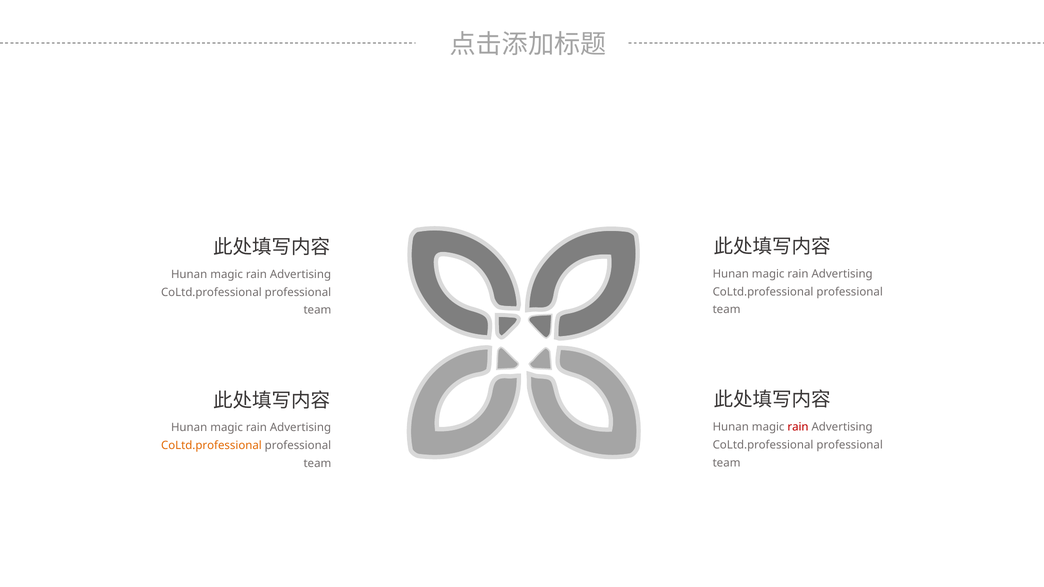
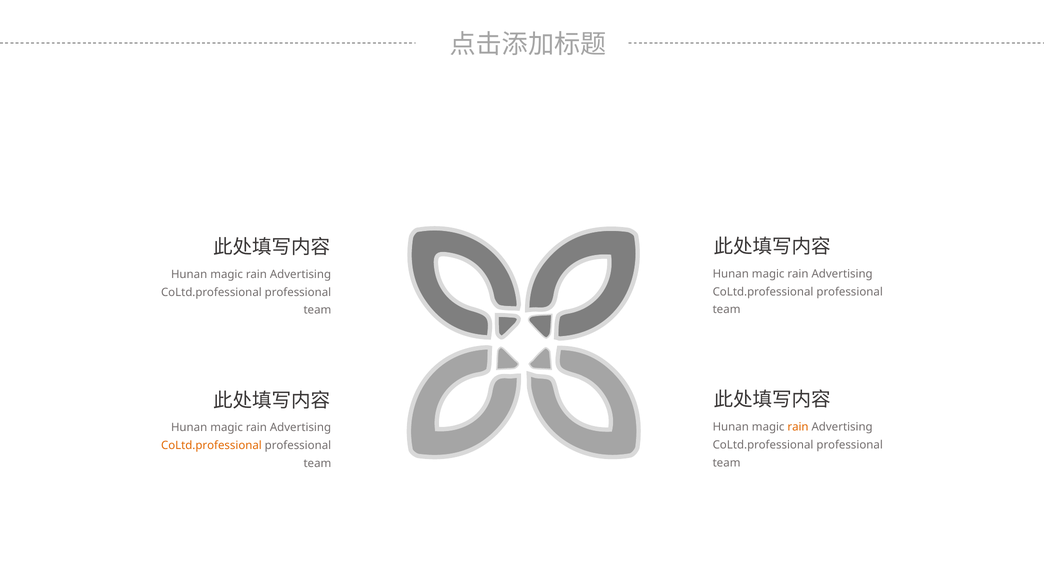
rain colour: red -> orange (798, 427)
